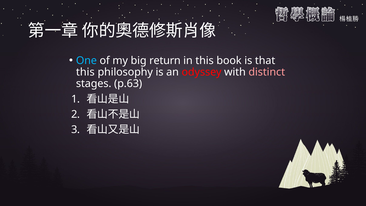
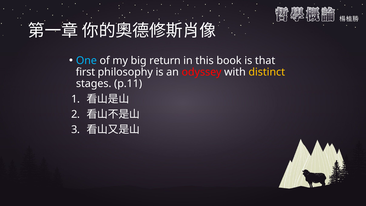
this: this -> first (85, 72)
distinct colour: pink -> yellow (267, 72)
p.63: p.63 -> p.11 (128, 84)
